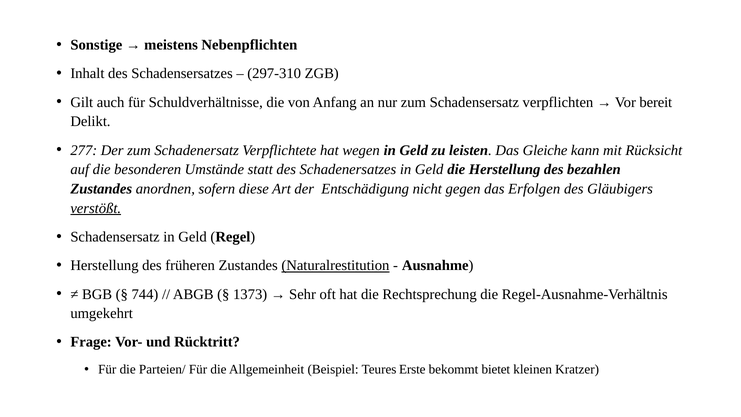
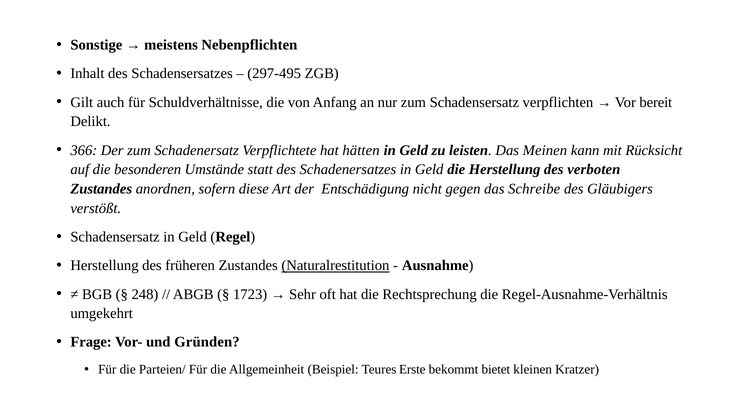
297-310: 297-310 -> 297-495 (274, 74)
277: 277 -> 366 (84, 150)
wegen: wegen -> hätten (361, 150)
Gleiche: Gleiche -> Meinen (545, 150)
bezahlen: bezahlen -> verboten (594, 170)
Erfolgen: Erfolgen -> Schreibe (534, 189)
verstößt underline: present -> none (96, 208)
744: 744 -> 248 (145, 294)
1373: 1373 -> 1723 (250, 294)
Rücktritt: Rücktritt -> Gründen (207, 342)
